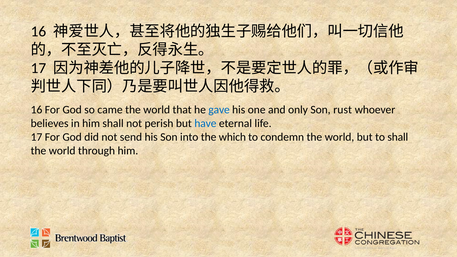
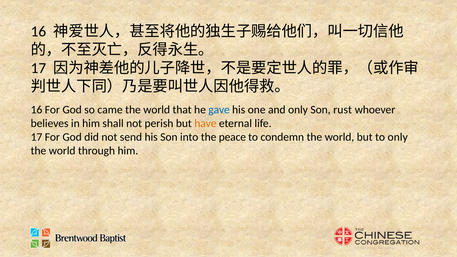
have colour: blue -> orange (205, 123)
which: which -> peace (232, 137)
to shall: shall -> only (398, 137)
